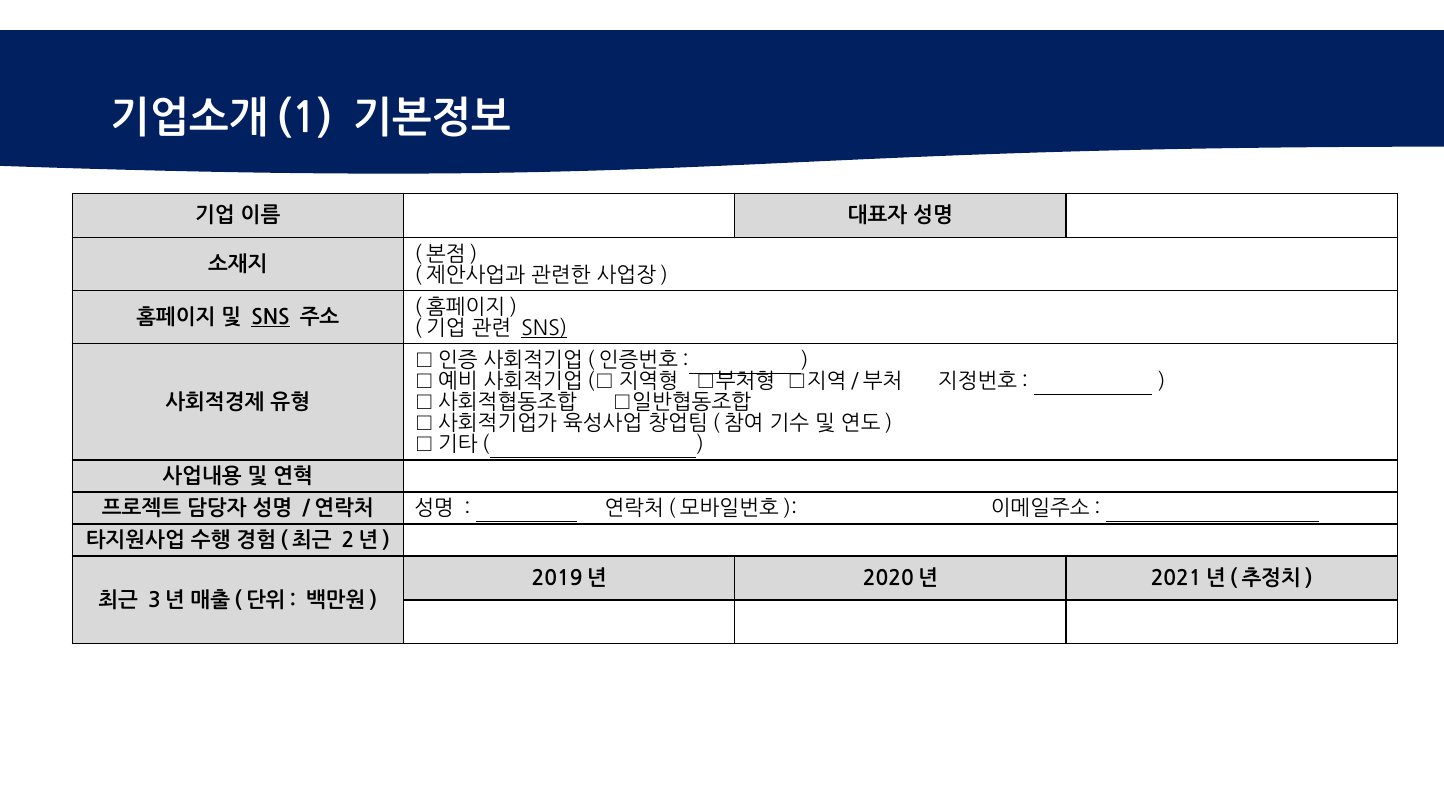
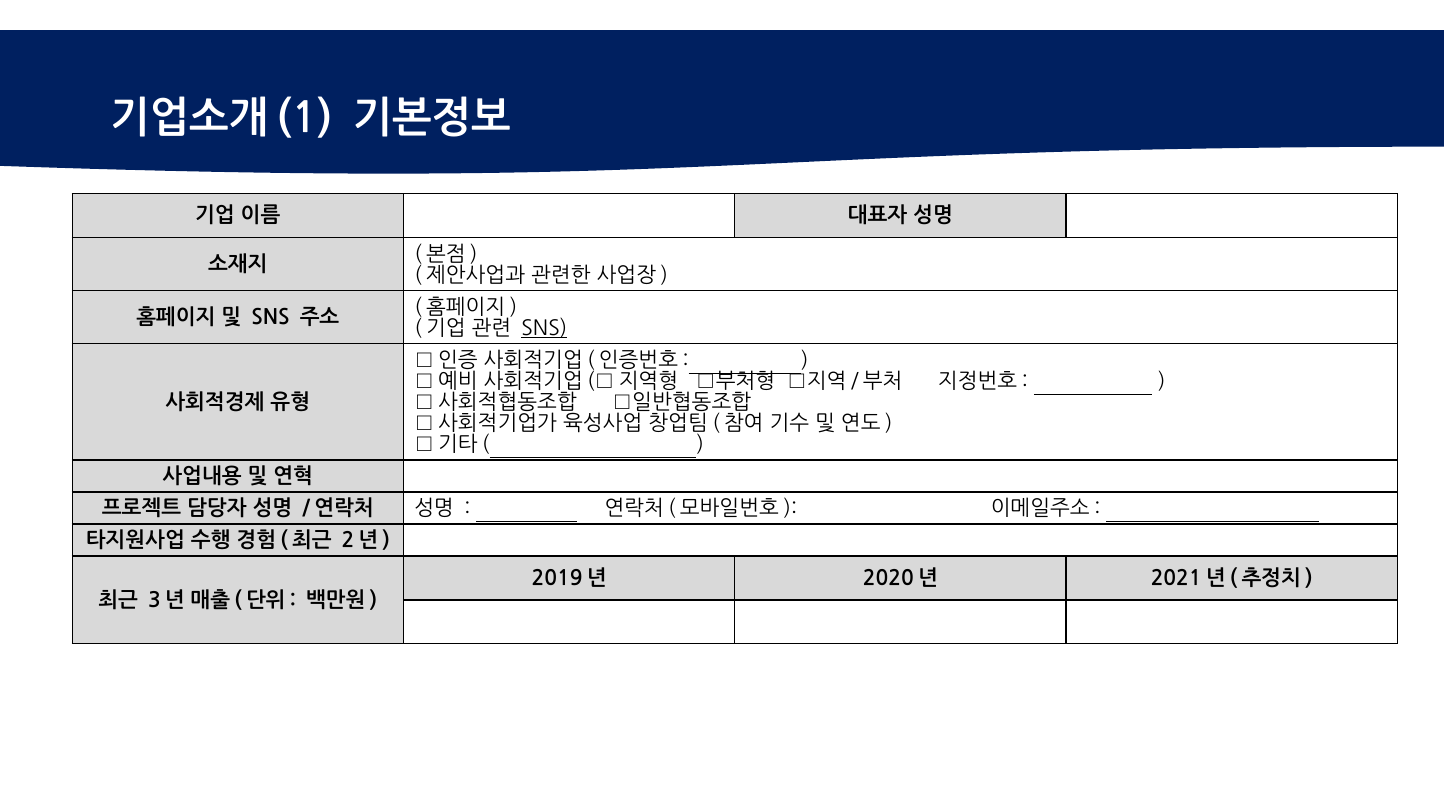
SNS underline: present -> none (271, 318)
